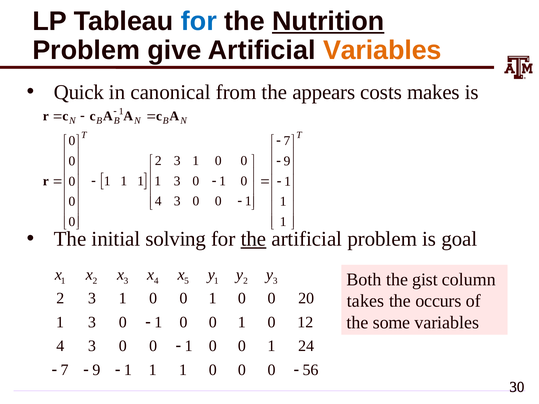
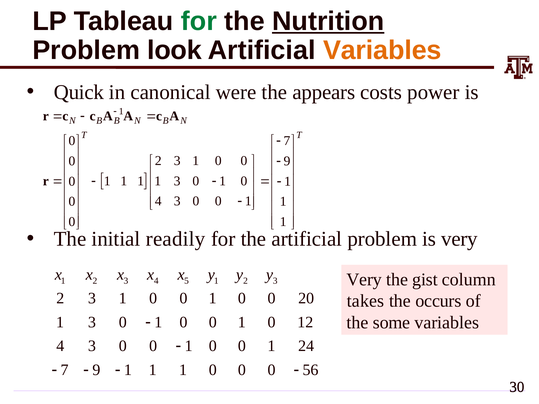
for colour: blue -> green (199, 21)
give: give -> look (175, 50)
from: from -> were (236, 92)
makes: makes -> power (433, 92)
solving: solving -> readily (176, 239)
the underline: present -> none (253, 239)
is goal: goal -> very (459, 239)
Both: Both -> Very (364, 280)
